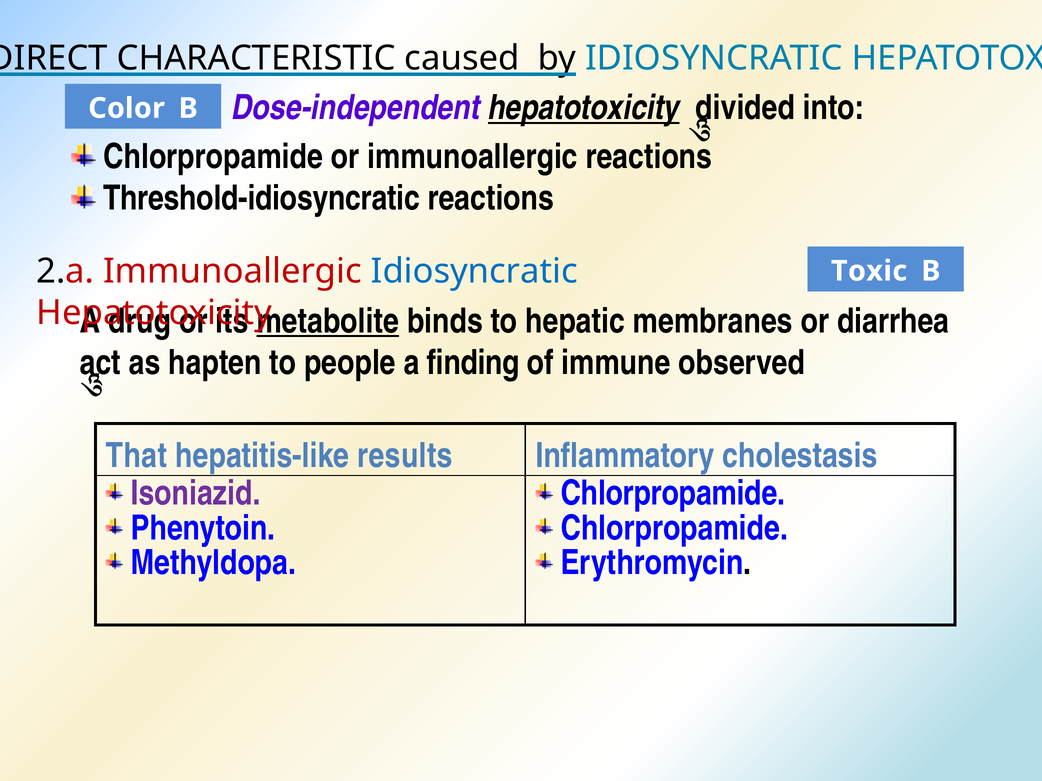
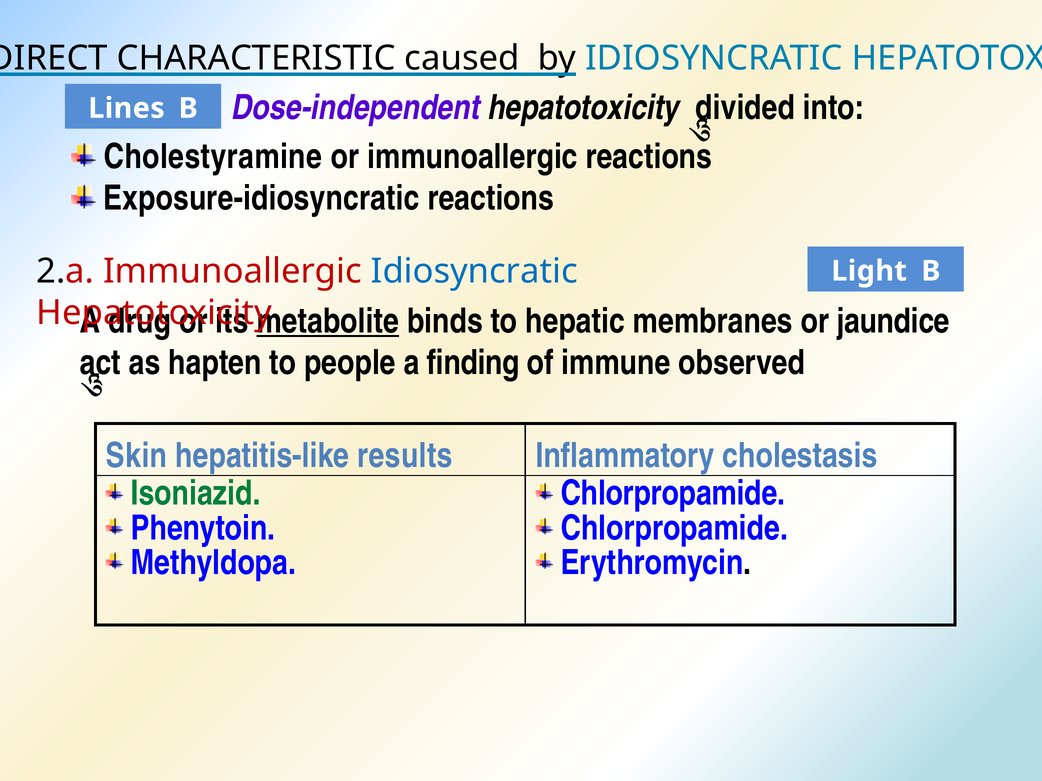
hepatotoxicity underline: present -> none (584, 108)
Color: Color -> Lines (126, 108)
Chlorpropamide: Chlorpropamide -> Cholestyramine (213, 157)
Threshold-idiosyncratic: Threshold-idiosyncratic -> Exposure-idiosyncratic (261, 199)
Toxic: Toxic -> Light (869, 271)
diarrhea: diarrhea -> jaundice (893, 321)
That: That -> Skin (137, 456)
Isoniazid colour: purple -> green (196, 494)
